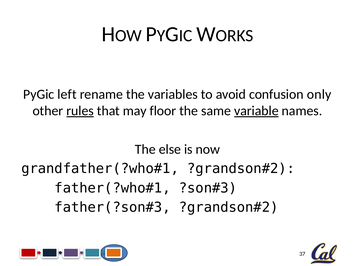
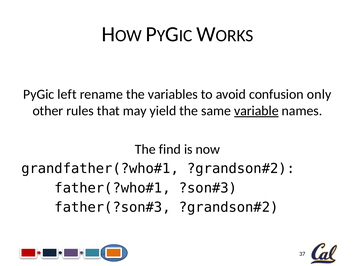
rules underline: present -> none (80, 111)
floor: floor -> yield (163, 111)
else: else -> find (170, 150)
